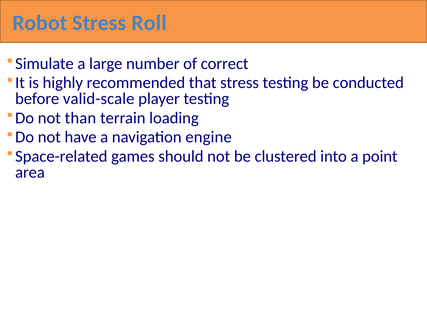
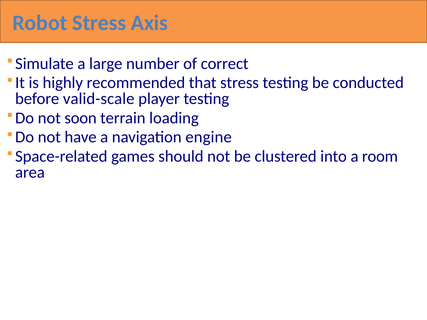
Roll: Roll -> Axis (149, 23)
than: than -> soon (81, 118)
point: point -> room (380, 156)
